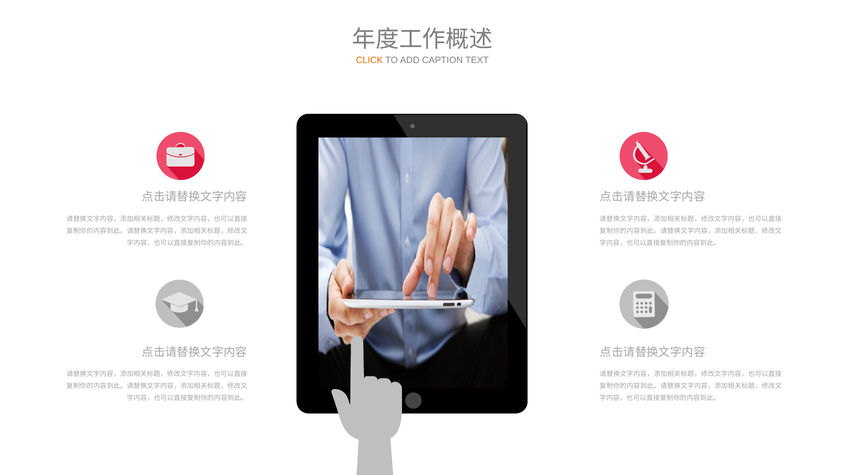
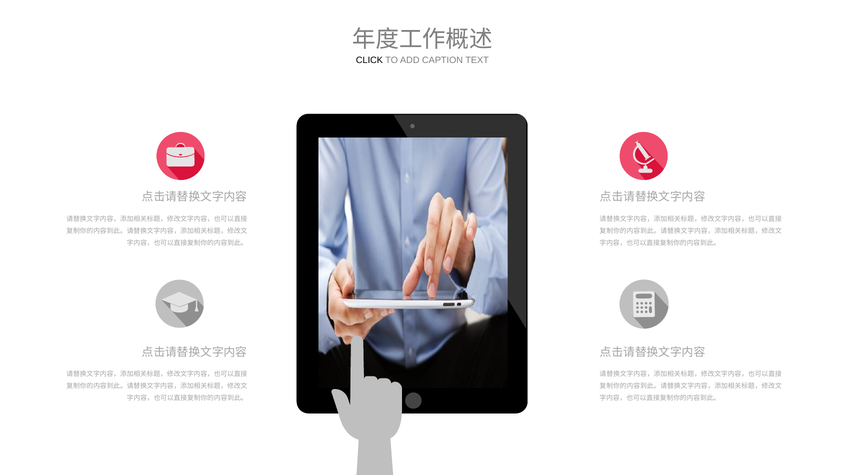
CLICK colour: orange -> black (369, 60)
